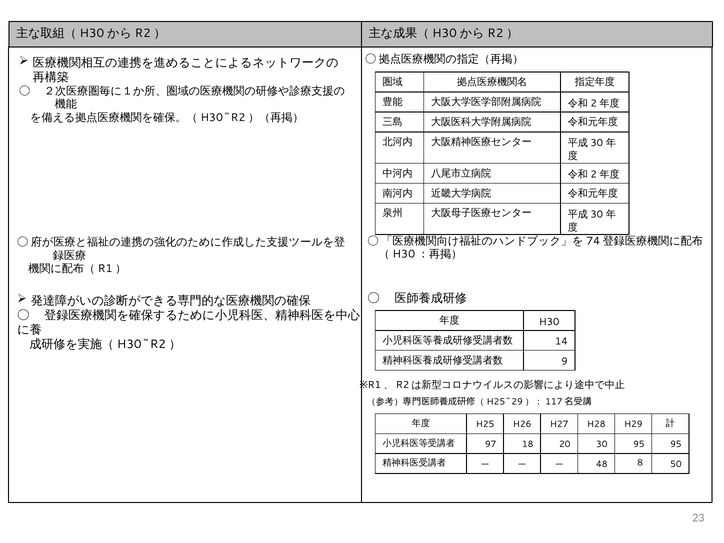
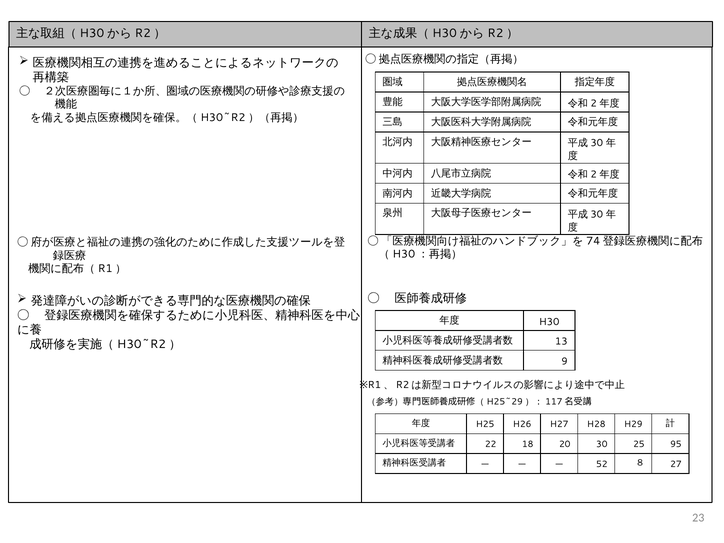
14: 14 -> 13 (561, 342)
97: 97 -> 22 (491, 444)
30 95: 95 -> 25 (639, 444)
48: 48 -> 52 (602, 464)
50: 50 -> 27 (676, 464)
